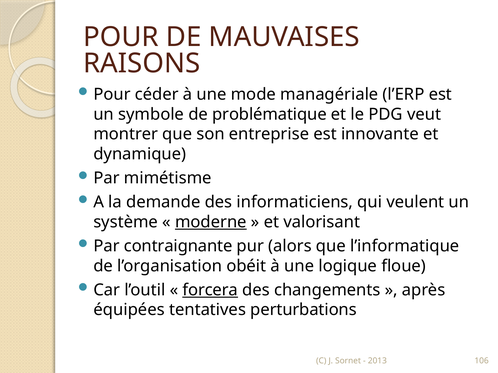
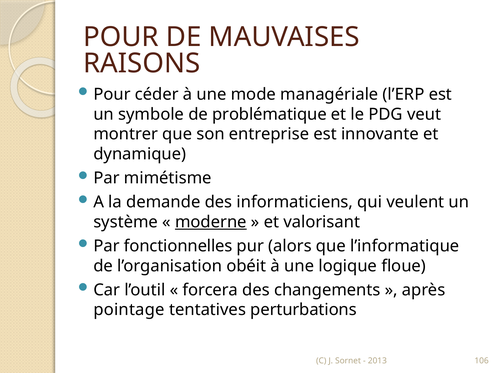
contraignante: contraignante -> fonctionnelles (178, 246)
forcera underline: present -> none (210, 290)
équipées: équipées -> pointage (129, 310)
